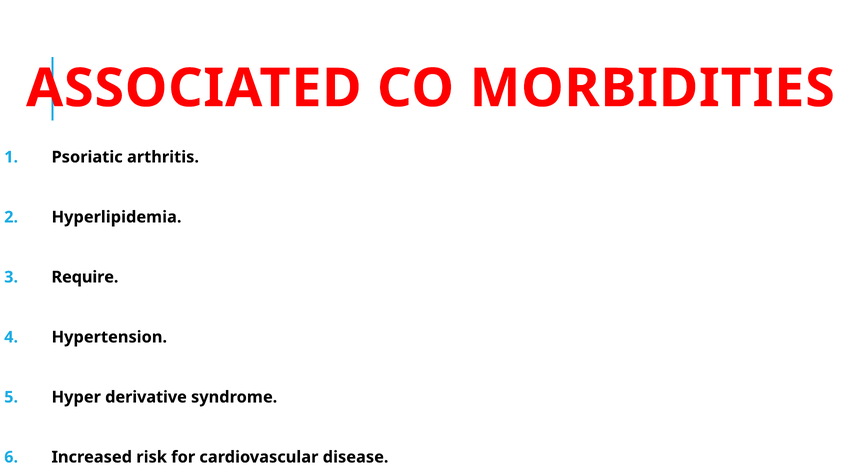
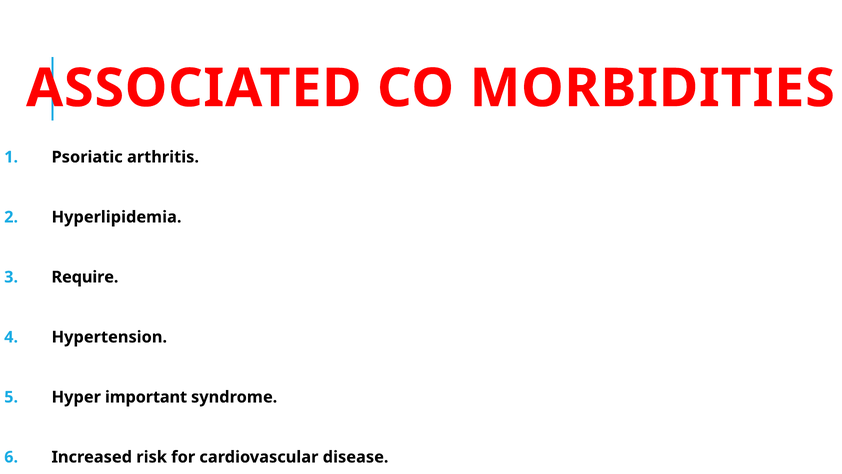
derivative: derivative -> important (146, 397)
